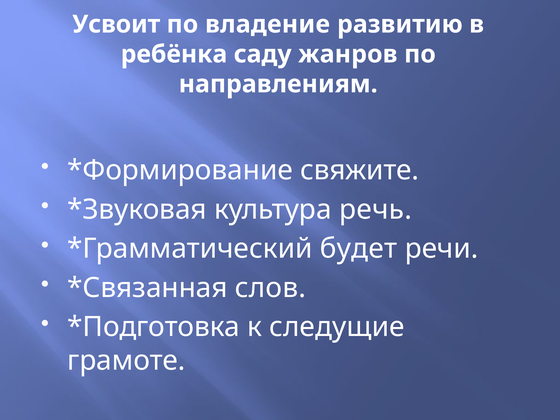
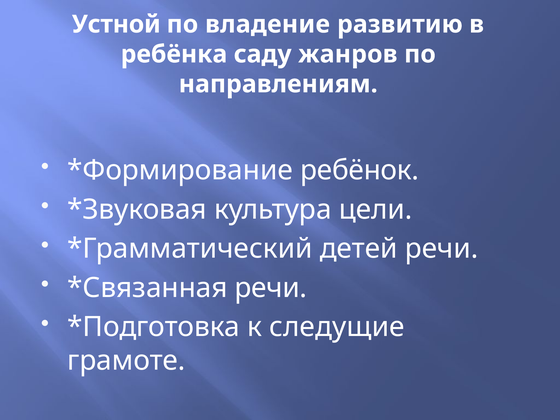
Усвоит: Усвоит -> Устной (116, 24)
свяжите: свяжите -> ребёнок (360, 170)
речь: речь -> цели (376, 209)
будет: будет -> детей (359, 249)
слов: слов -> речи (271, 288)
